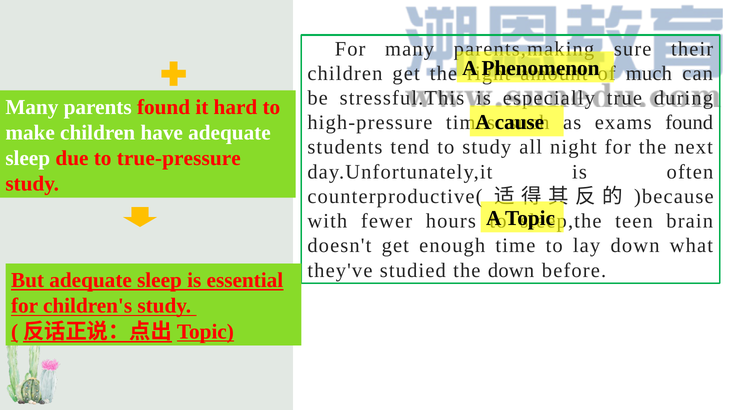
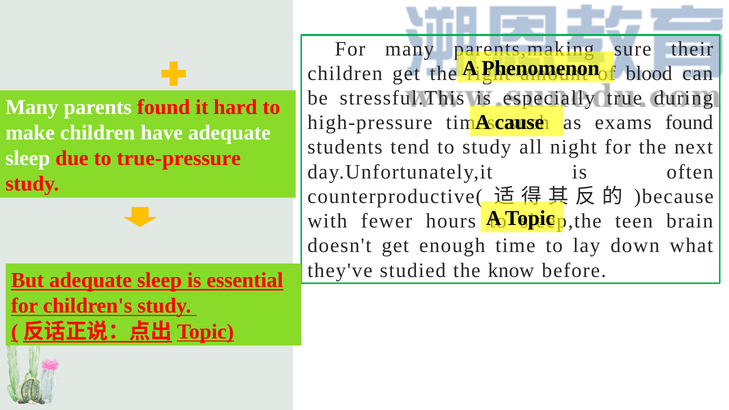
much: much -> blood (649, 73)
the down: down -> know (511, 270)
